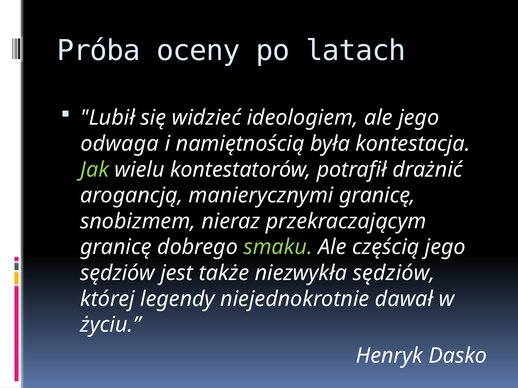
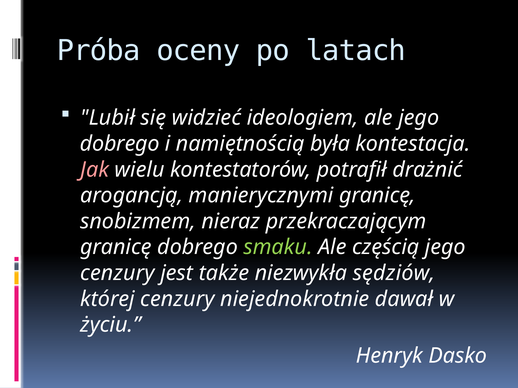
odwaga: odwaga -> dobrego (120, 144)
Jak colour: light green -> pink (95, 170)
sędziów: sędziów -> cenzury (117, 273)
której legendy: legendy -> cenzury (177, 299)
